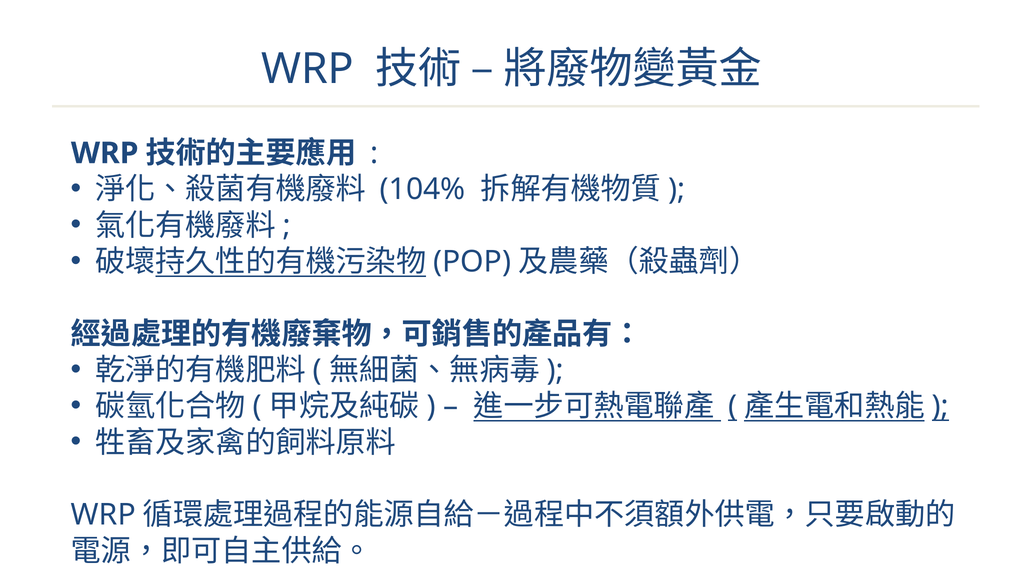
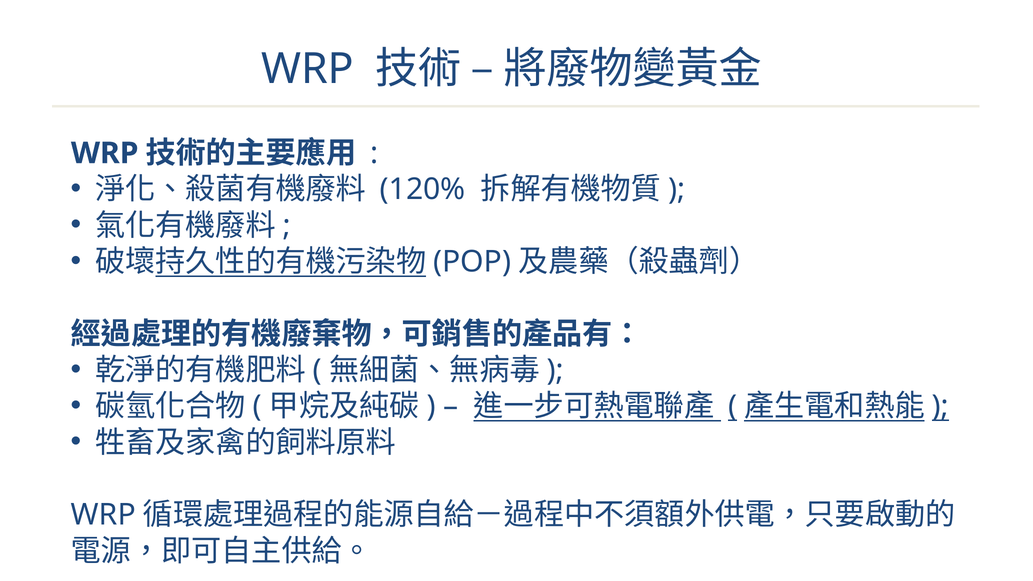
104%: 104% -> 120% (423, 189)
